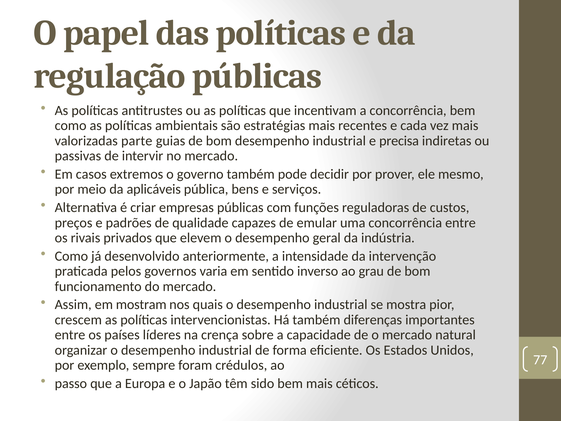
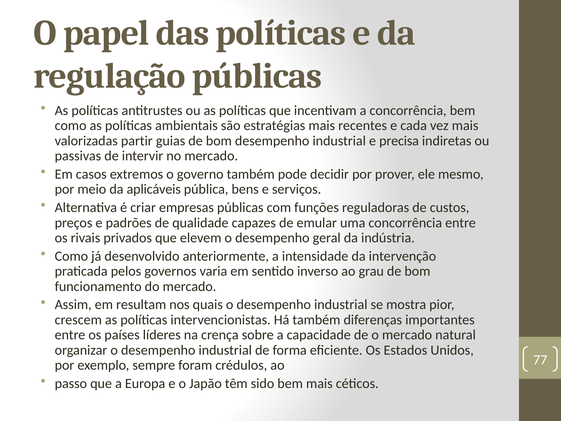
parte: parte -> partir (137, 141)
mostram: mostram -> resultam (141, 304)
